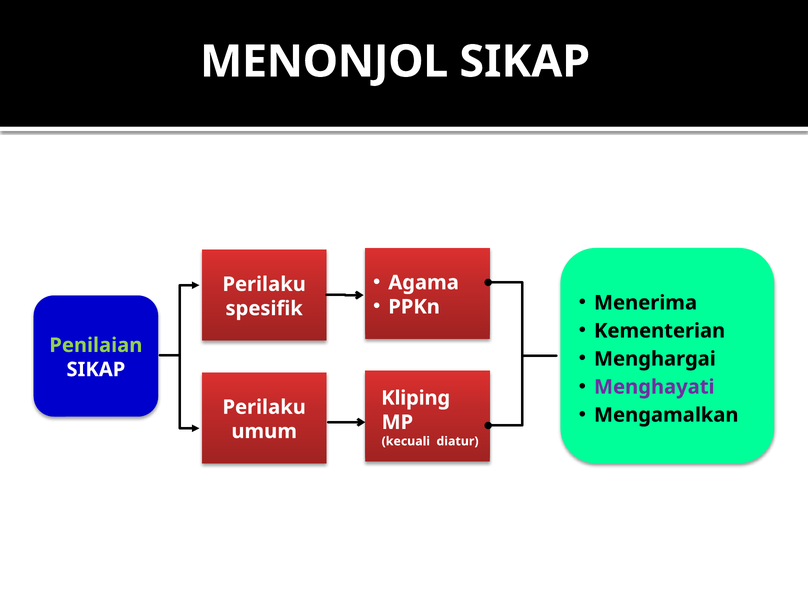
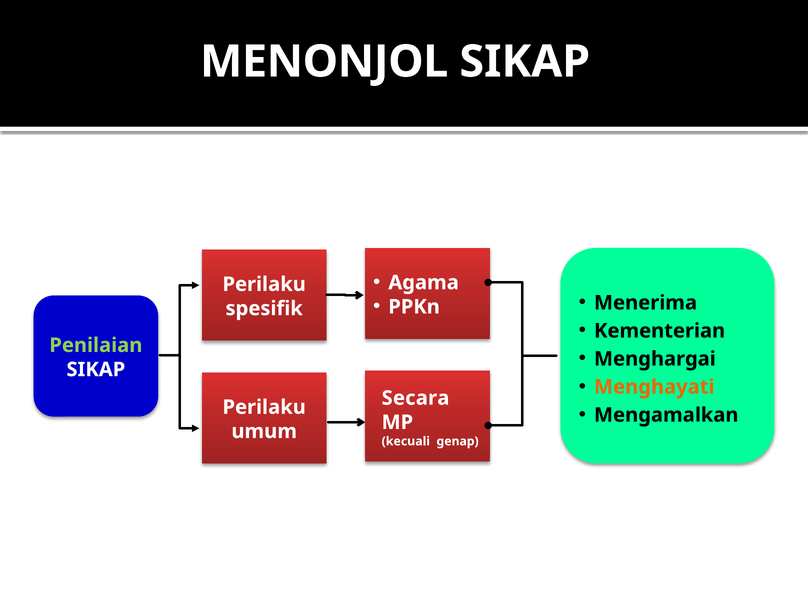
Menghayati colour: purple -> orange (654, 387)
Kliping: Kliping -> Secara (415, 398)
diatur: diatur -> genap (458, 441)
